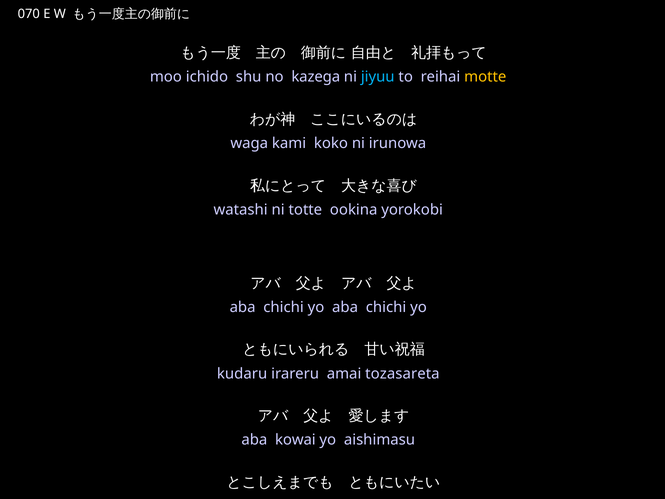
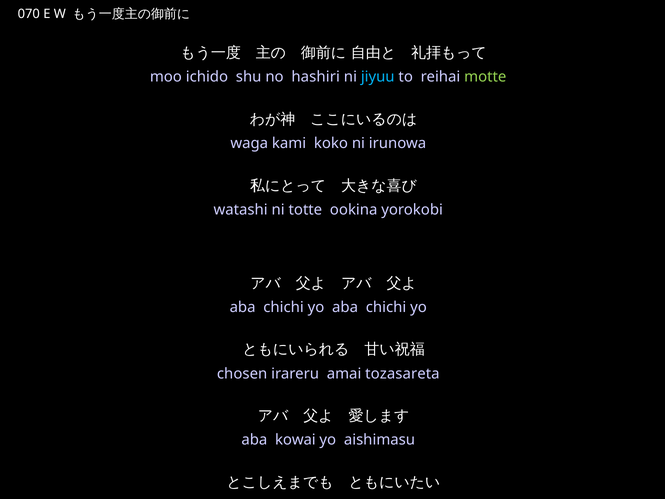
kazega: kazega -> hashiri (316, 77)
motte colour: yellow -> light green (485, 77)
kudaru: kudaru -> chosen (242, 373)
